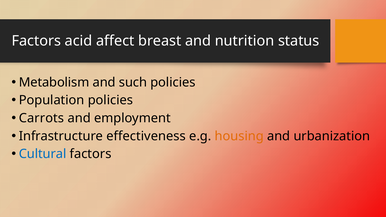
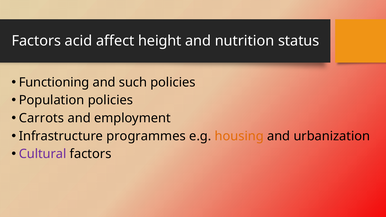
breast: breast -> height (160, 41)
Metabolism: Metabolism -> Functioning (54, 82)
effectiveness: effectiveness -> programmes (146, 136)
Cultural colour: blue -> purple (43, 154)
